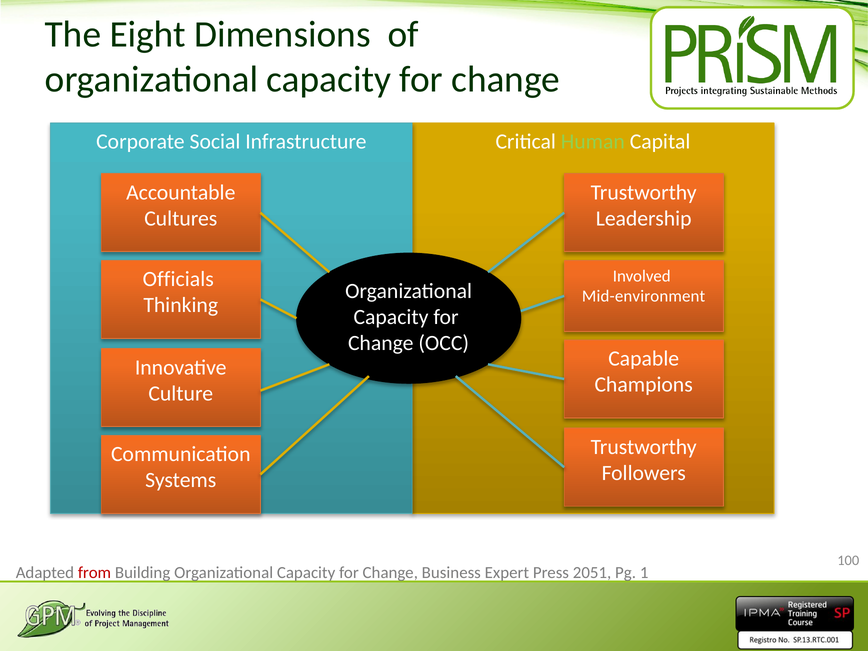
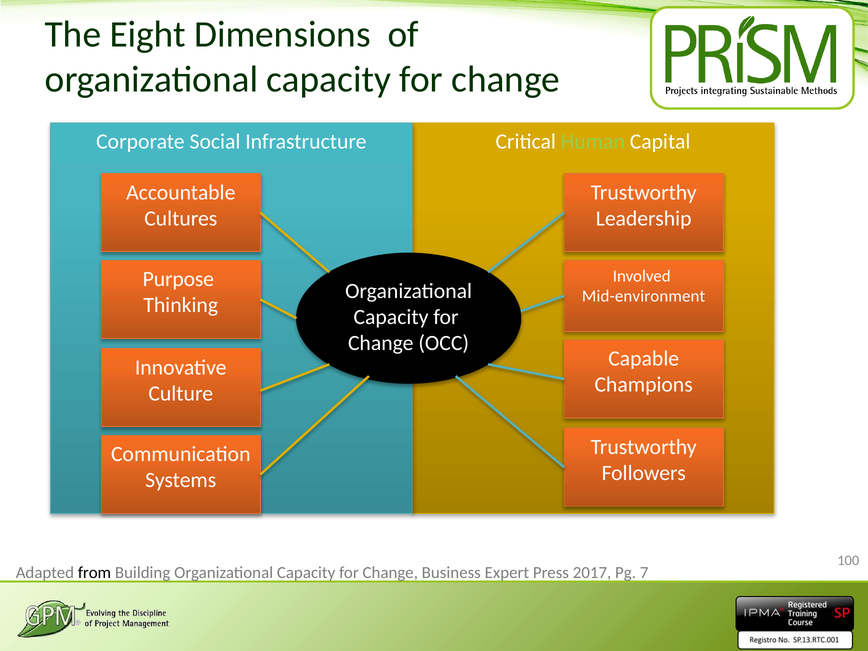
Officials: Officials -> Purpose (178, 279)
from colour: red -> black (94, 573)
2051: 2051 -> 2017 (592, 573)
1: 1 -> 7 (644, 573)
